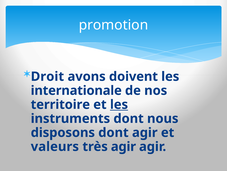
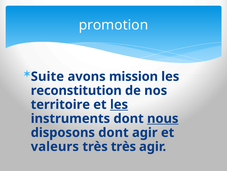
Droit: Droit -> Suite (47, 76)
doivent: doivent -> mission (133, 76)
internationale: internationale -> reconstitution (76, 90)
nous underline: none -> present (163, 118)
très agir: agir -> très (123, 146)
